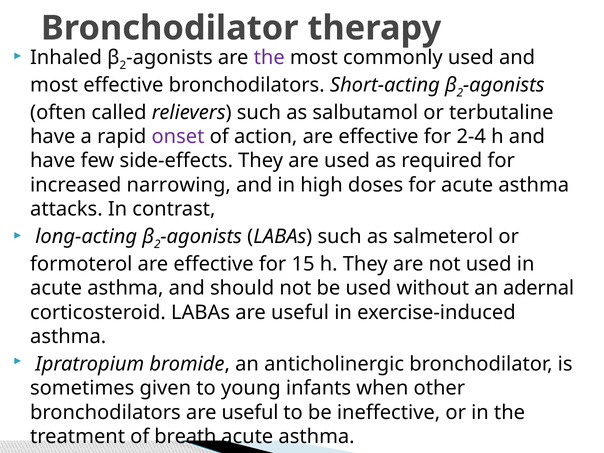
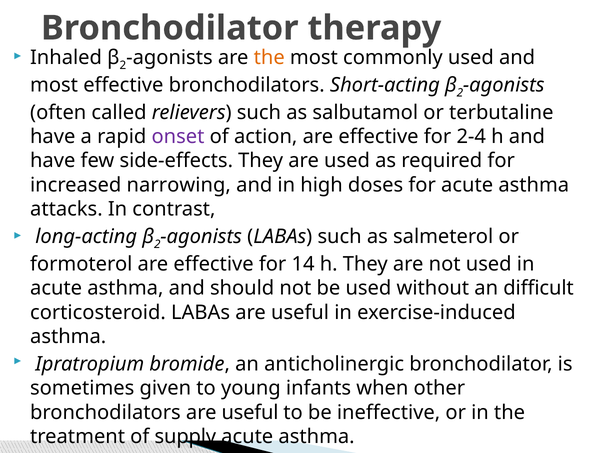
the colour: purple -> orange (269, 57)
15: 15 -> 14 (303, 264)
adernal: adernal -> difficult (539, 288)
breath: breath -> supply (185, 437)
